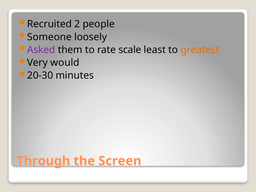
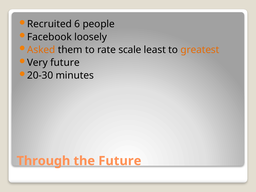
2: 2 -> 6 (77, 24)
Someone: Someone -> Facebook (50, 37)
Asked colour: purple -> orange (41, 50)
Very would: would -> future (65, 63)
the Screen: Screen -> Future (120, 161)
